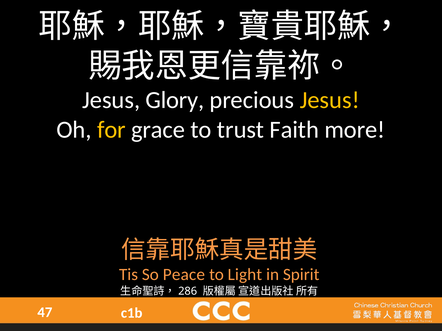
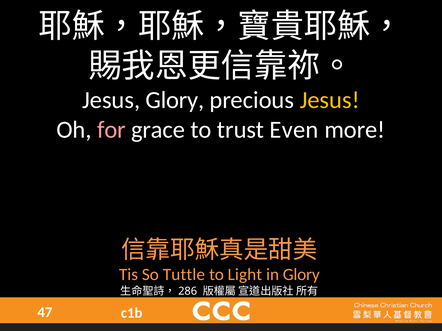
for colour: yellow -> pink (111, 130)
Faith: Faith -> Even (294, 130)
Peace: Peace -> Tuttle (184, 275)
in Spirit: Spirit -> Glory (301, 275)
